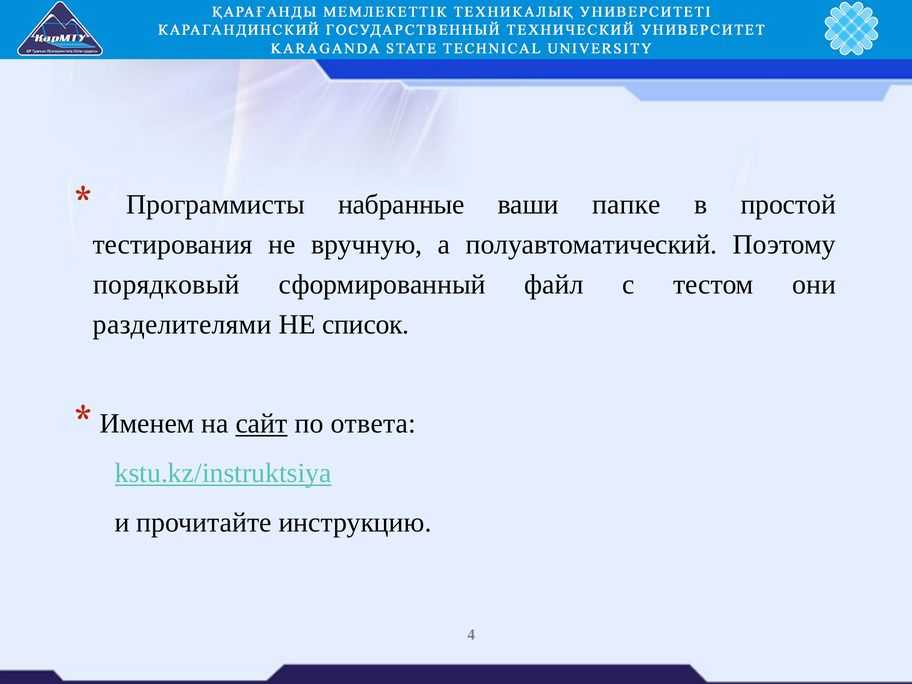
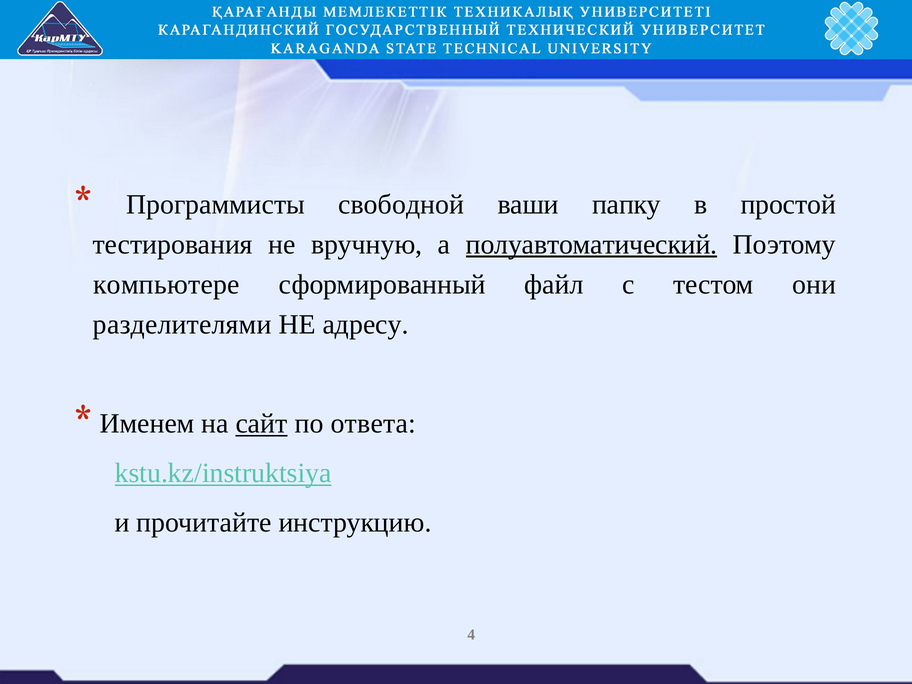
набранные: набранные -> свободной (401, 205)
папке: папке -> папку (627, 205)
полуавтоматический underline: none -> present (592, 245)
порядковый: порядковый -> компьютере (166, 285)
список: список -> адресу (366, 325)
